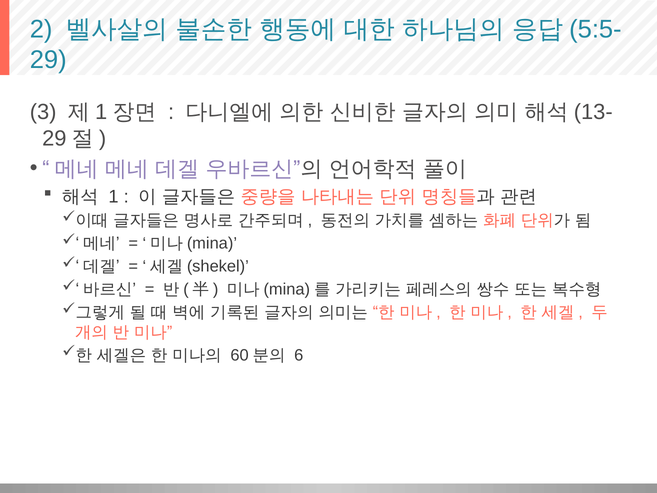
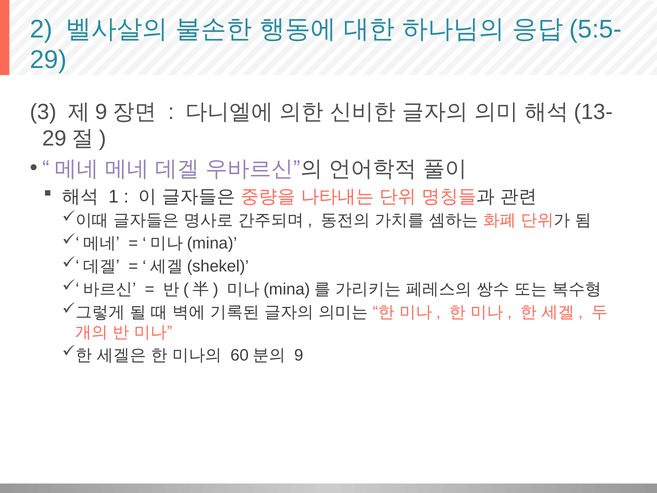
1: 1 -> 9 (101, 112)
6: 6 -> 9 (299, 355)
